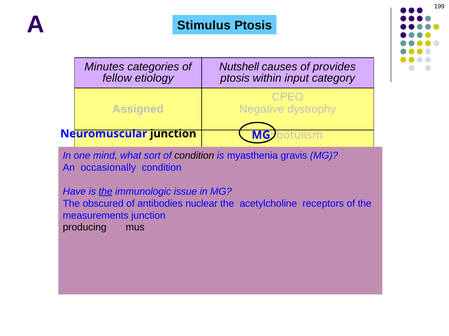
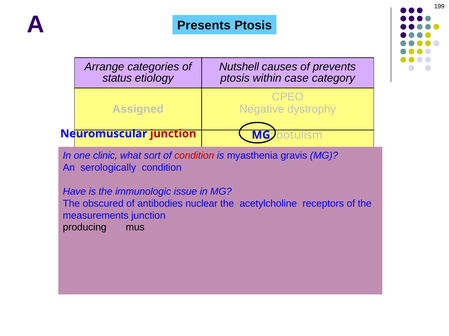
Stimulus: Stimulus -> Presents (204, 26)
Minutes: Minutes -> Arrange (104, 67)
provides: provides -> prevents (334, 67)
fellow: fellow -> status (117, 78)
input: input -> case (297, 78)
junction colour: black -> red (173, 134)
mind: mind -> clinic (105, 156)
condition colour: black -> red (194, 156)
occasionally: occasionally -> serologically (108, 168)
the underline: present -> none (106, 192)
